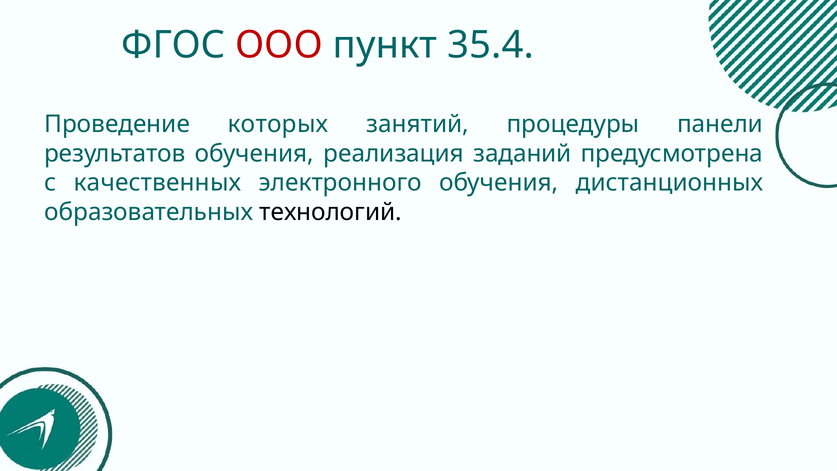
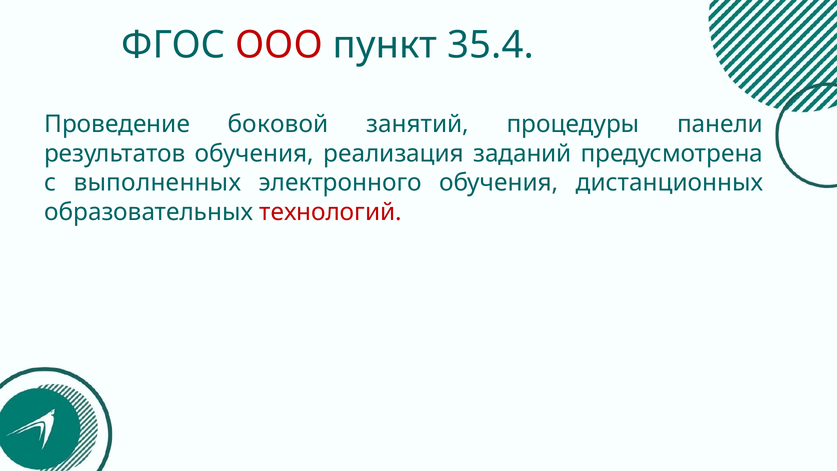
которых: которых -> боковой (278, 124)
качественных: качественных -> выполненных (157, 183)
технологий colour: black -> red (331, 212)
